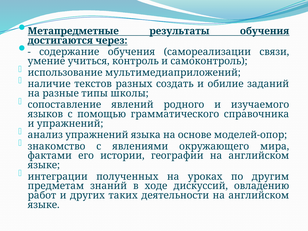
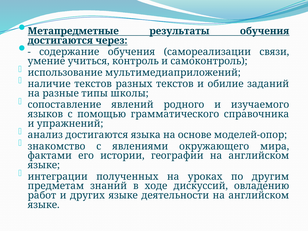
разных создать: создать -> текстов (175, 84)
анализ упражнений: упражнений -> достигаются (97, 135)
других таких: таких -> языке (123, 195)
